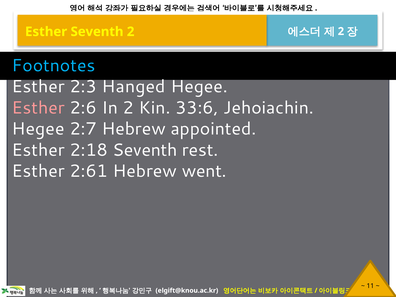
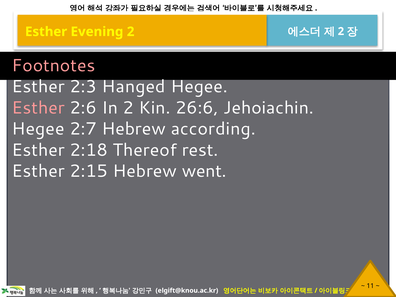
Esther Seventh: Seventh -> Evening (97, 32)
Footnotes colour: light blue -> pink (53, 66)
33:6: 33:6 -> 26:6 (197, 108)
appointed: appointed -> according (213, 129)
2:18 Seventh: Seventh -> Thereof (145, 150)
2:61: 2:61 -> 2:15 (89, 171)
